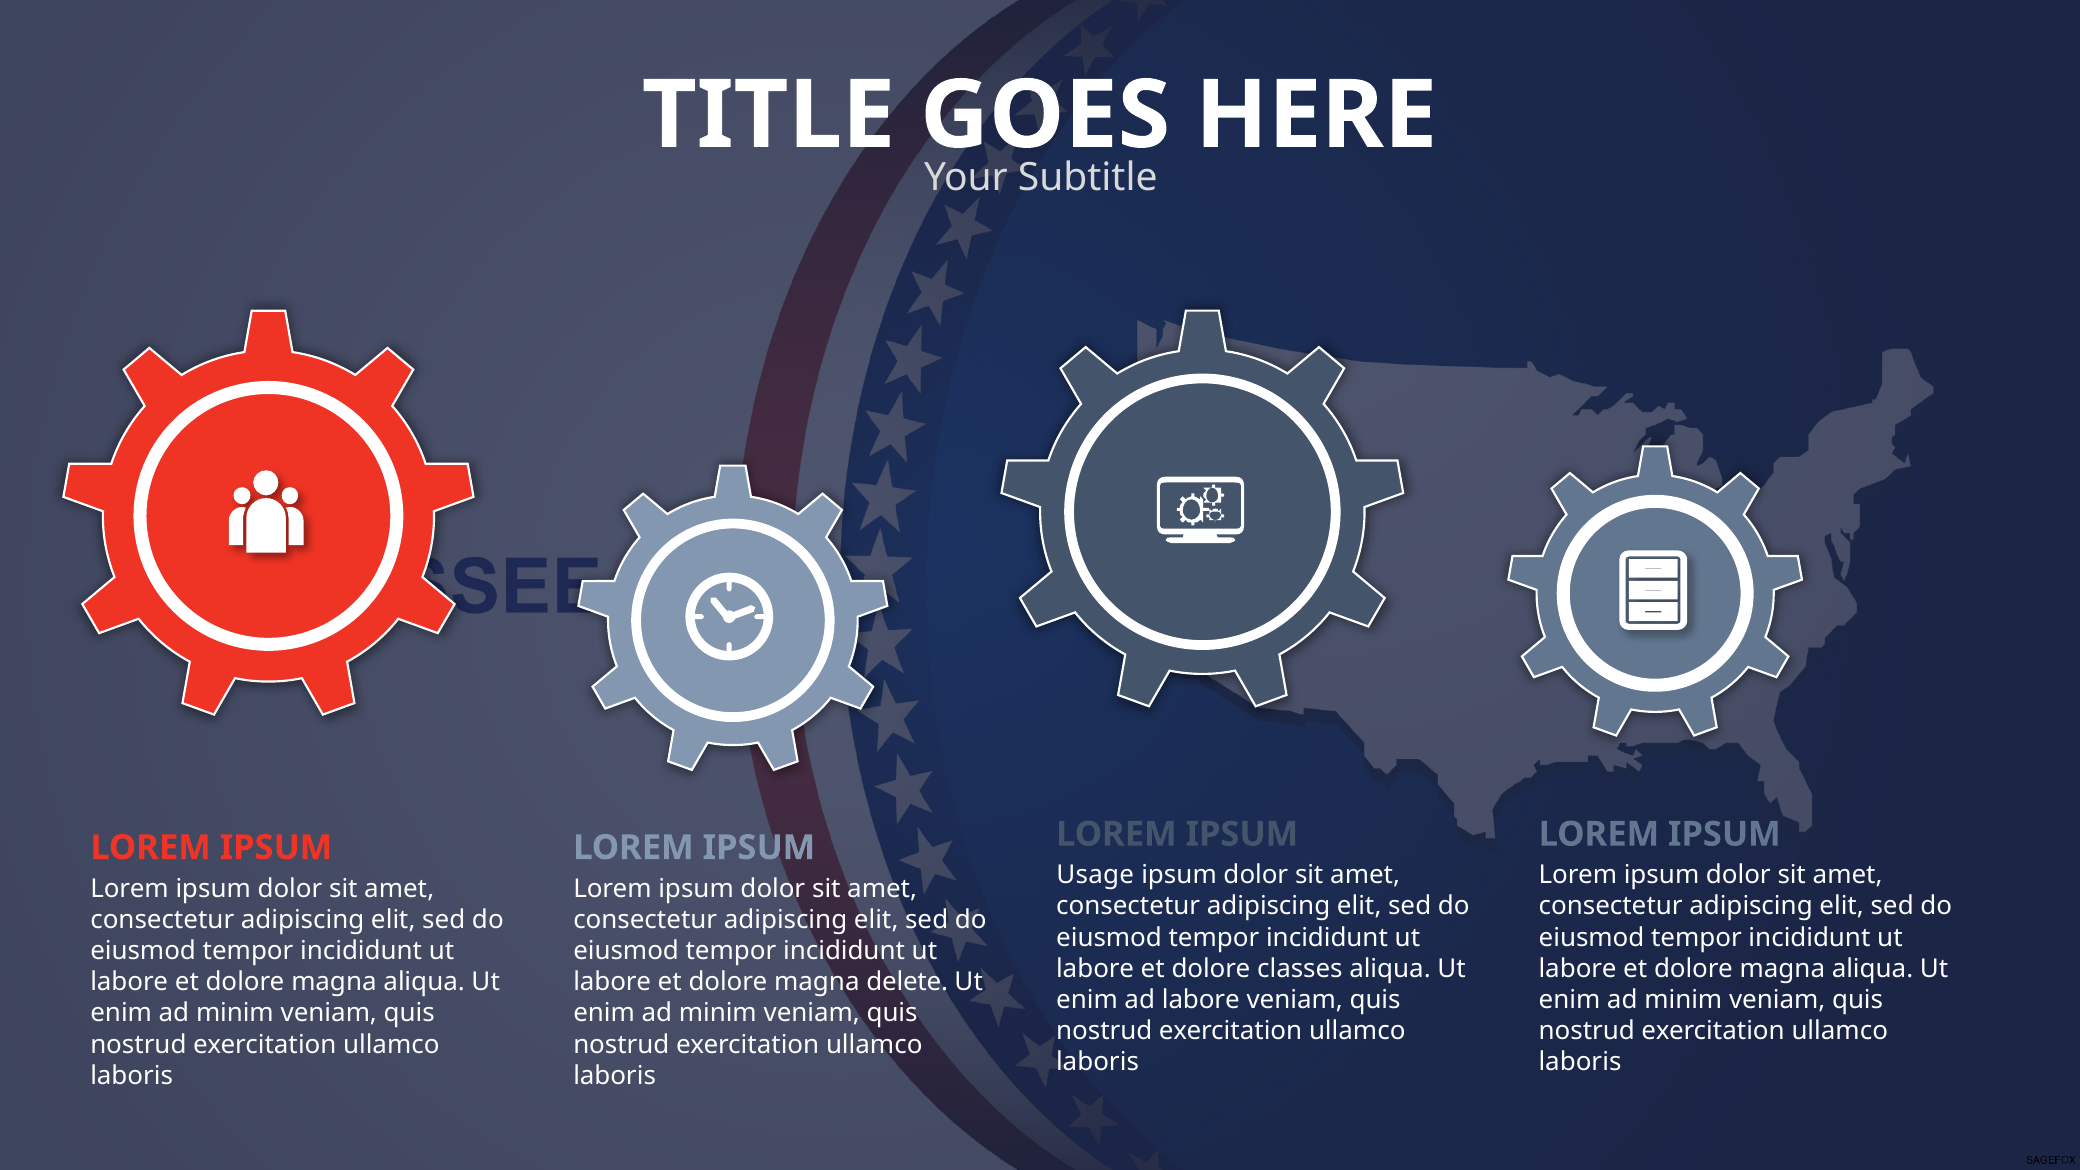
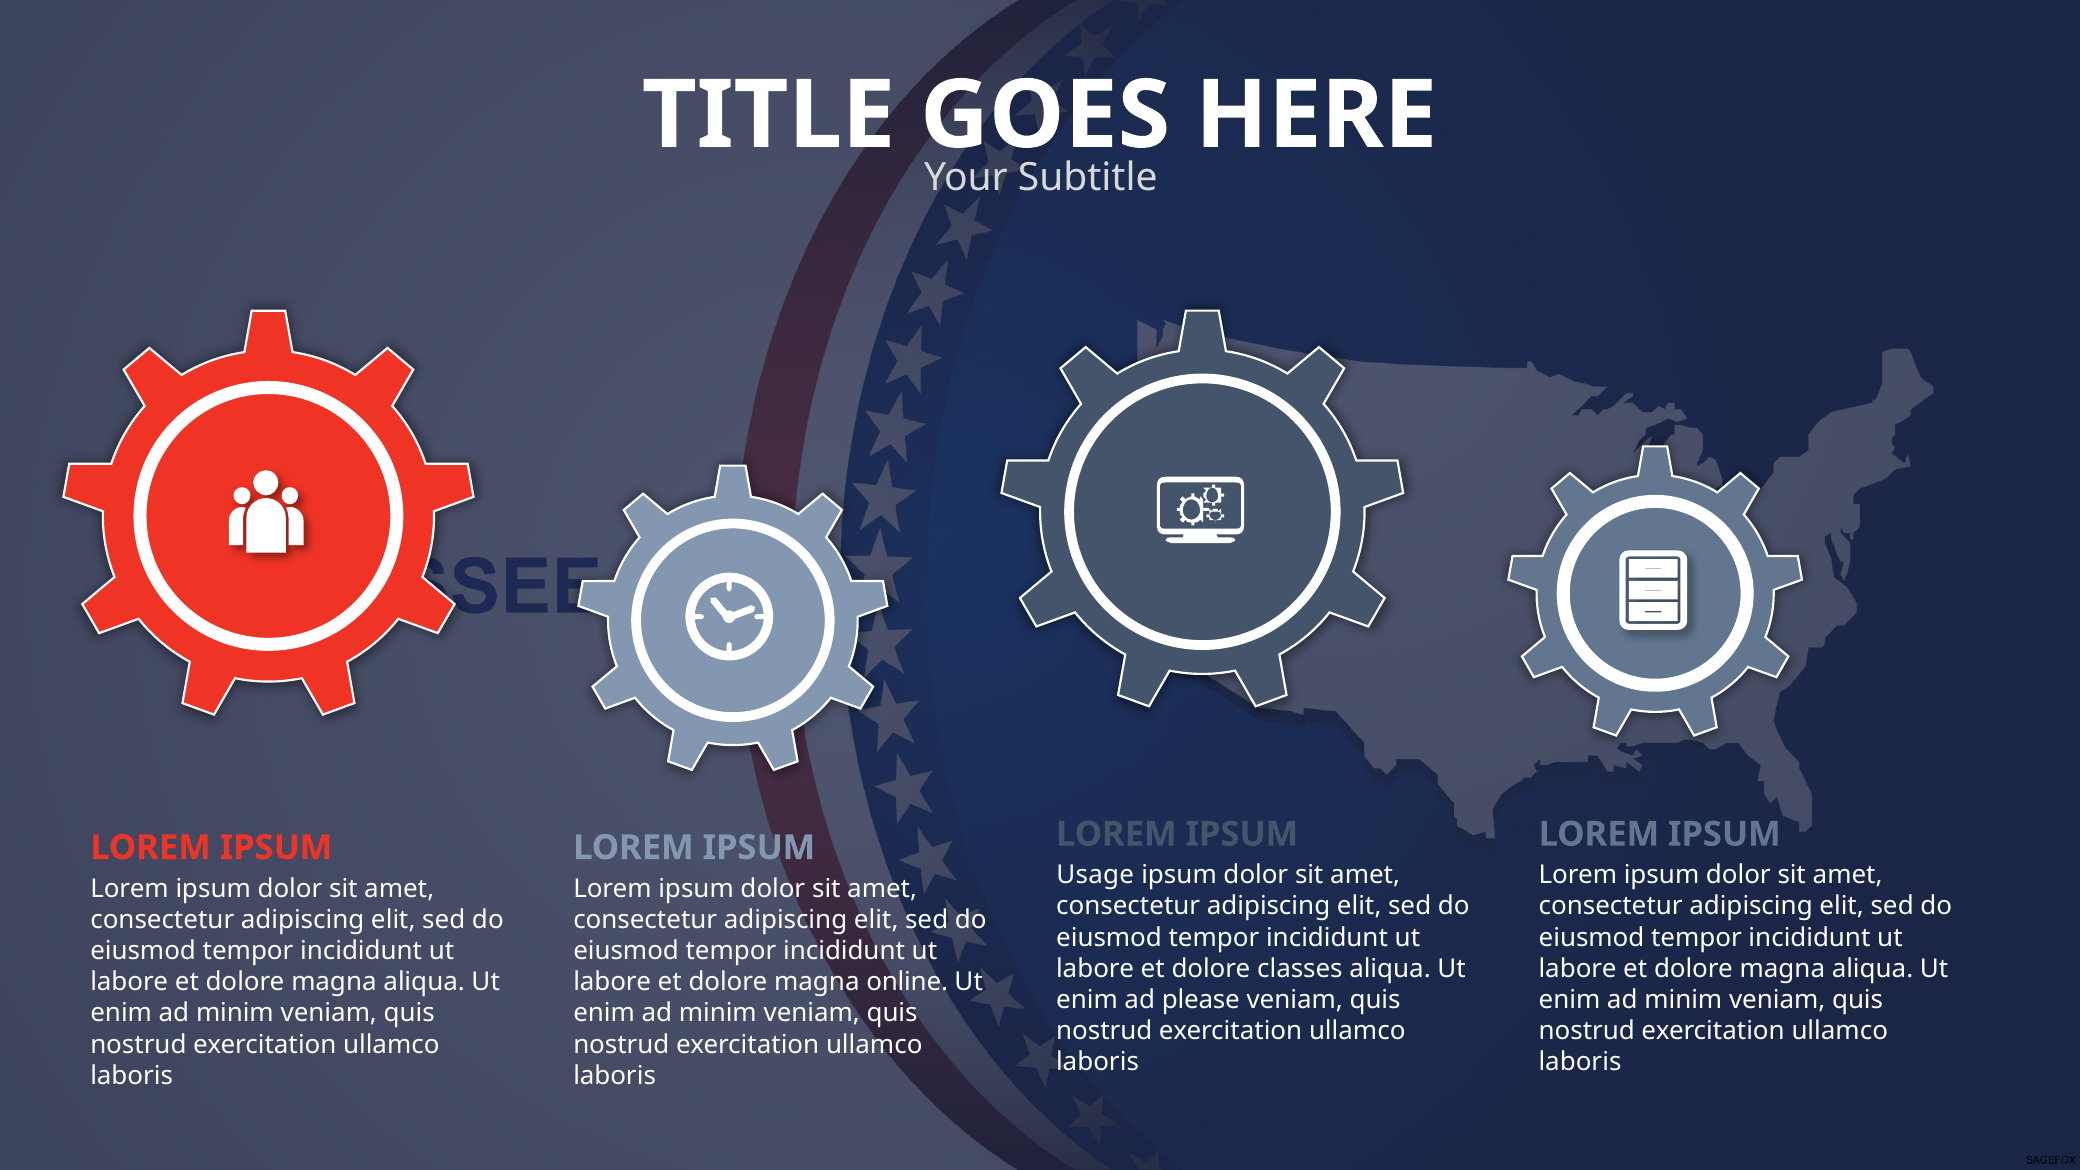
delete: delete -> online (907, 982)
ad labore: labore -> please (1201, 1000)
